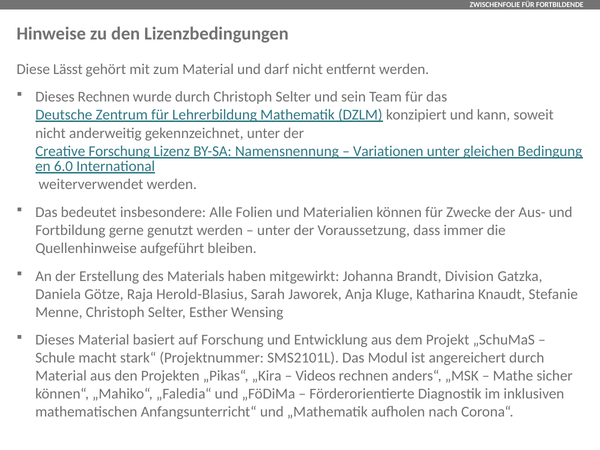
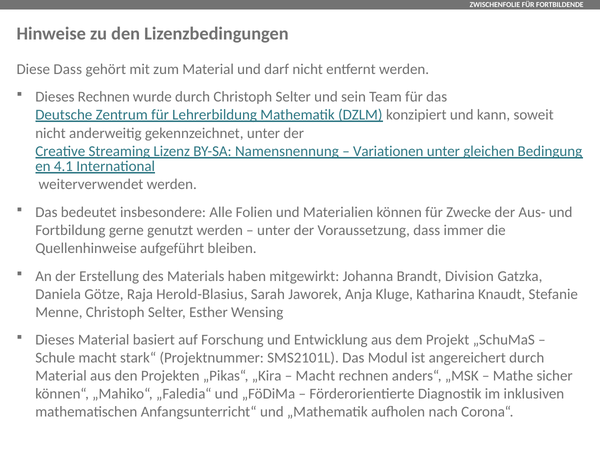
Diese Lässt: Lässt -> Dass (68, 69)
Creative Forschung: Forschung -> Streaming (119, 151)
6.0: 6.0 -> 4.1 (63, 166)
Videos: Videos -> Macht (315, 376)
